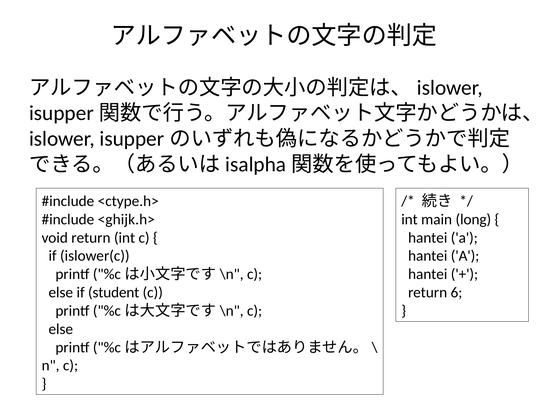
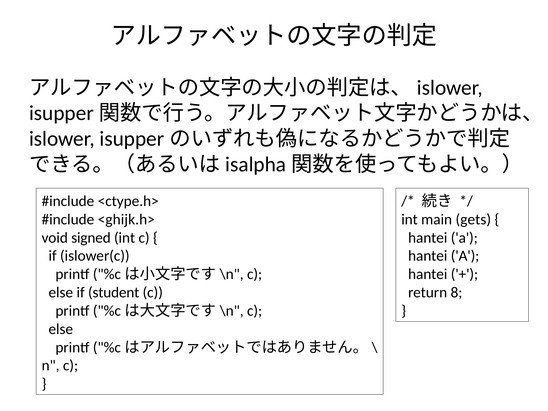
long: long -> gets (473, 219)
void return: return -> signed (91, 238)
6: 6 -> 8 (456, 293)
